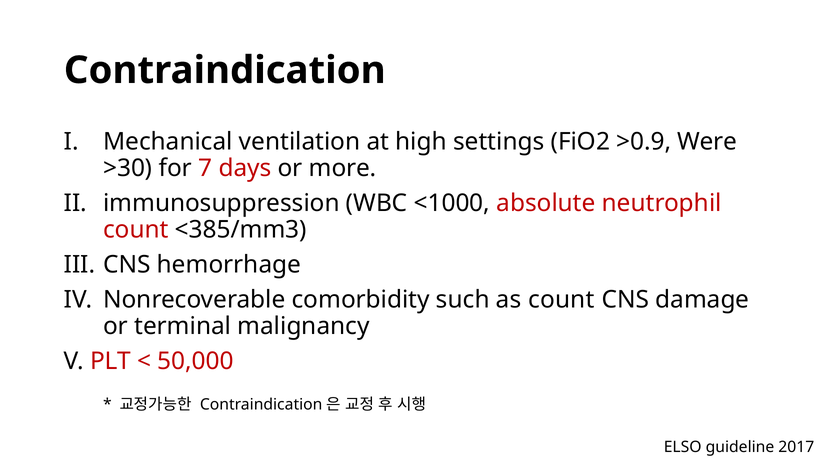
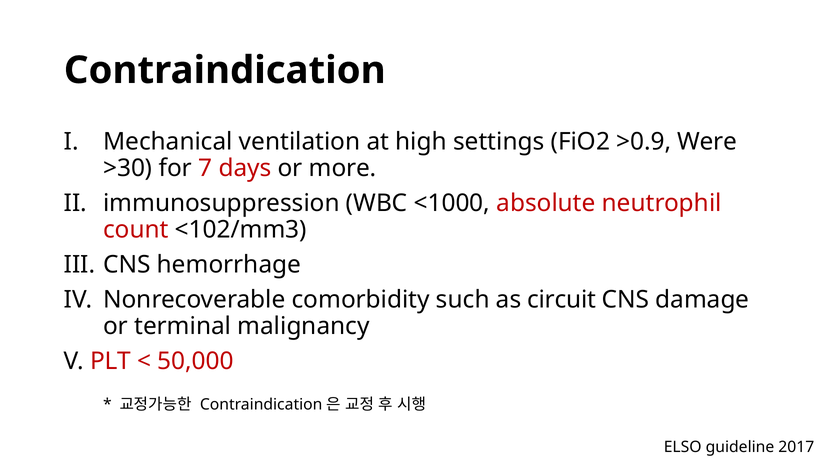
<385/mm3: <385/mm3 -> <102/mm3 (241, 230)
as count: count -> circuit (562, 300)
